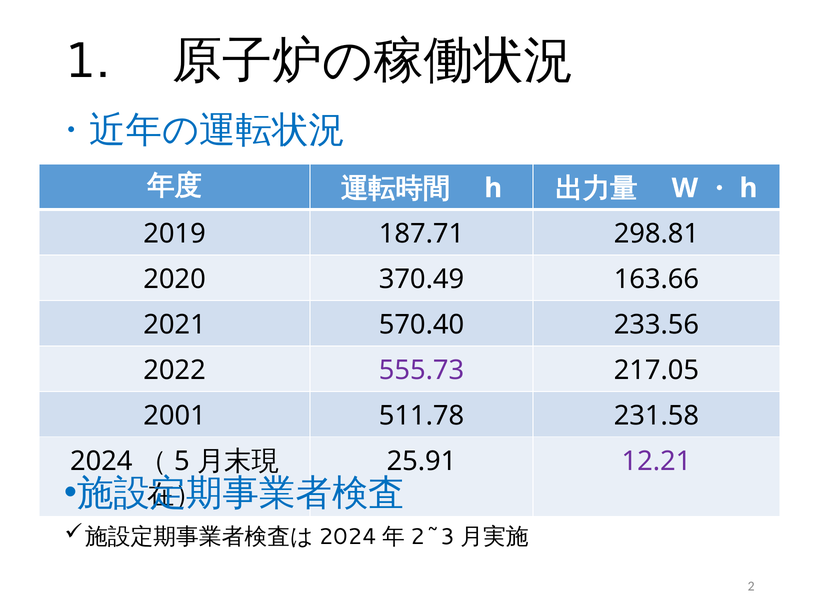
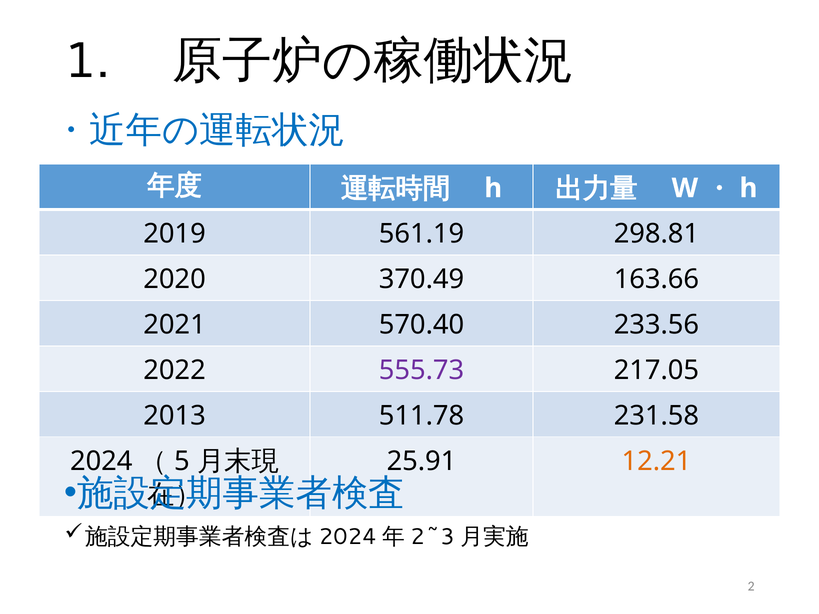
187.71: 187.71 -> 561.19 (422, 234)
2001: 2001 -> 2013 (175, 416)
12.21 colour: purple -> orange (656, 461)
